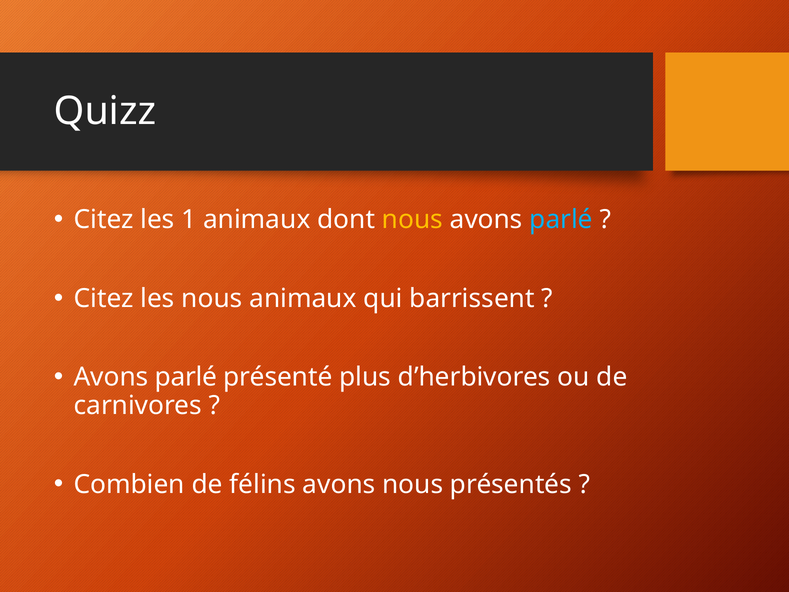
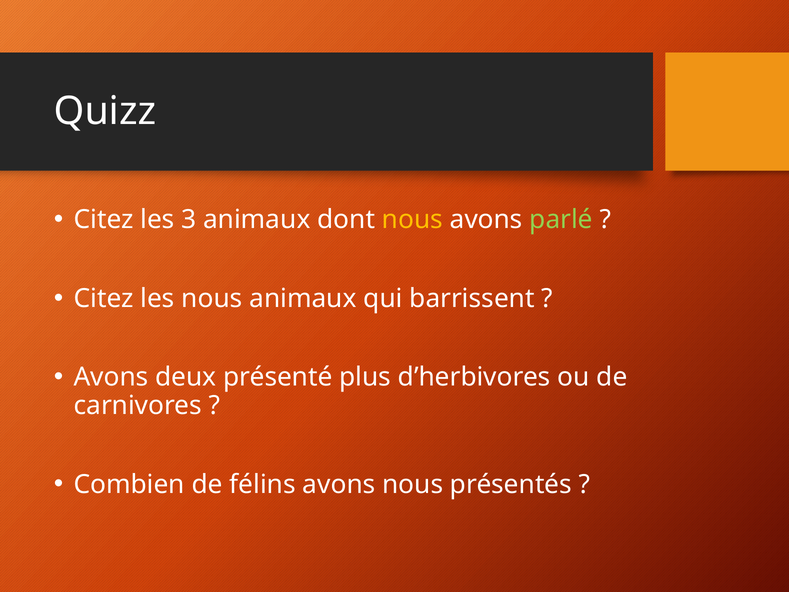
1: 1 -> 3 (189, 220)
parlé colour: light blue -> light green (561, 220)
parlé: parlé -> deux (186, 377)
